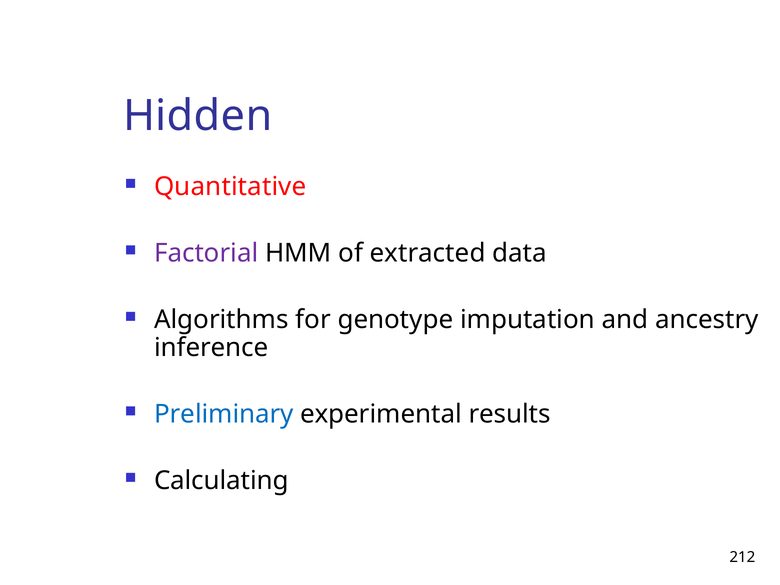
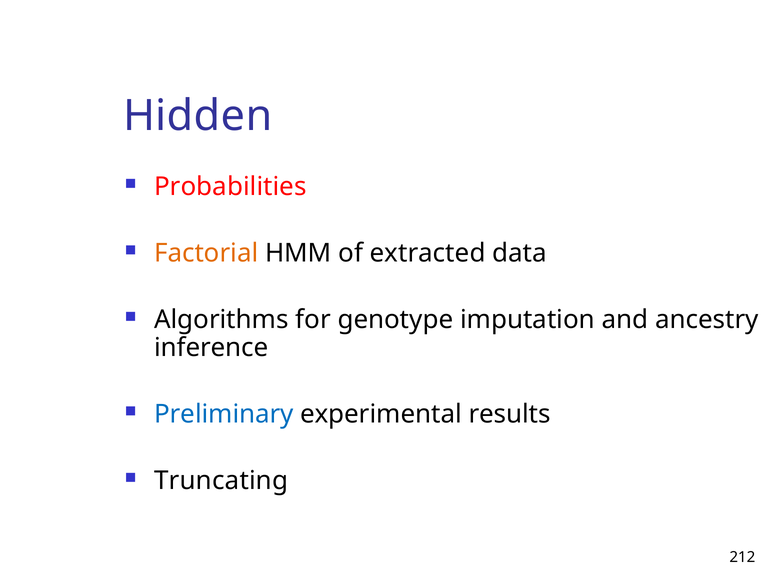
Quantitative: Quantitative -> Probabilities (230, 187)
Factorial colour: purple -> orange (206, 253)
Calculating: Calculating -> Truncating (221, 481)
